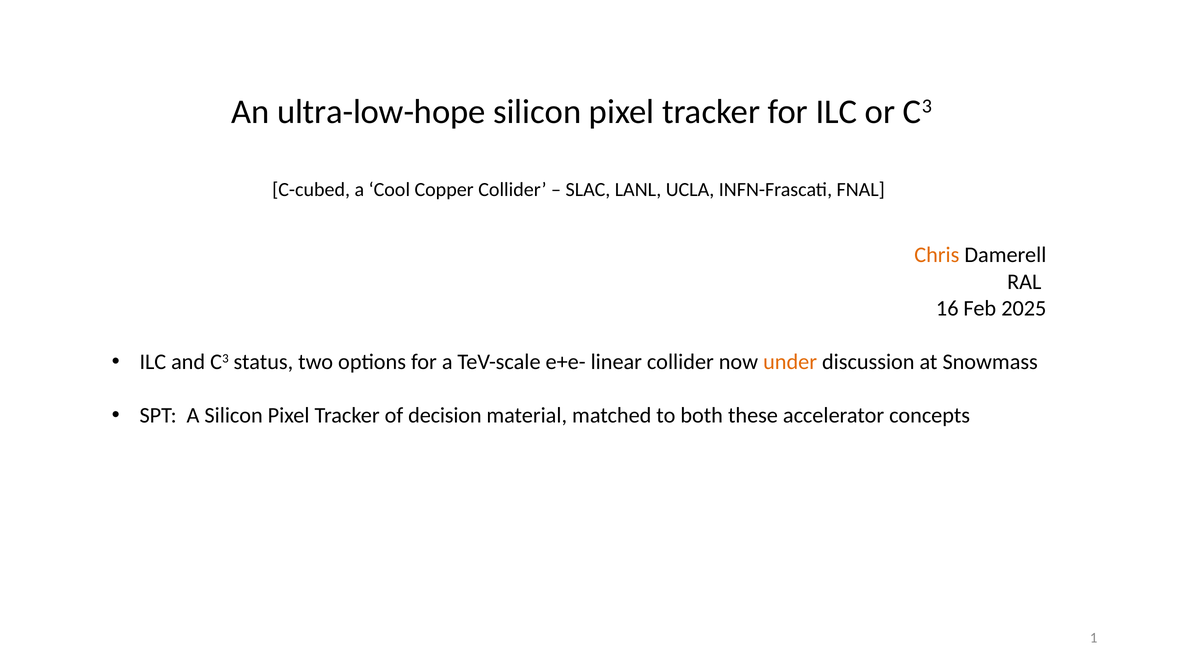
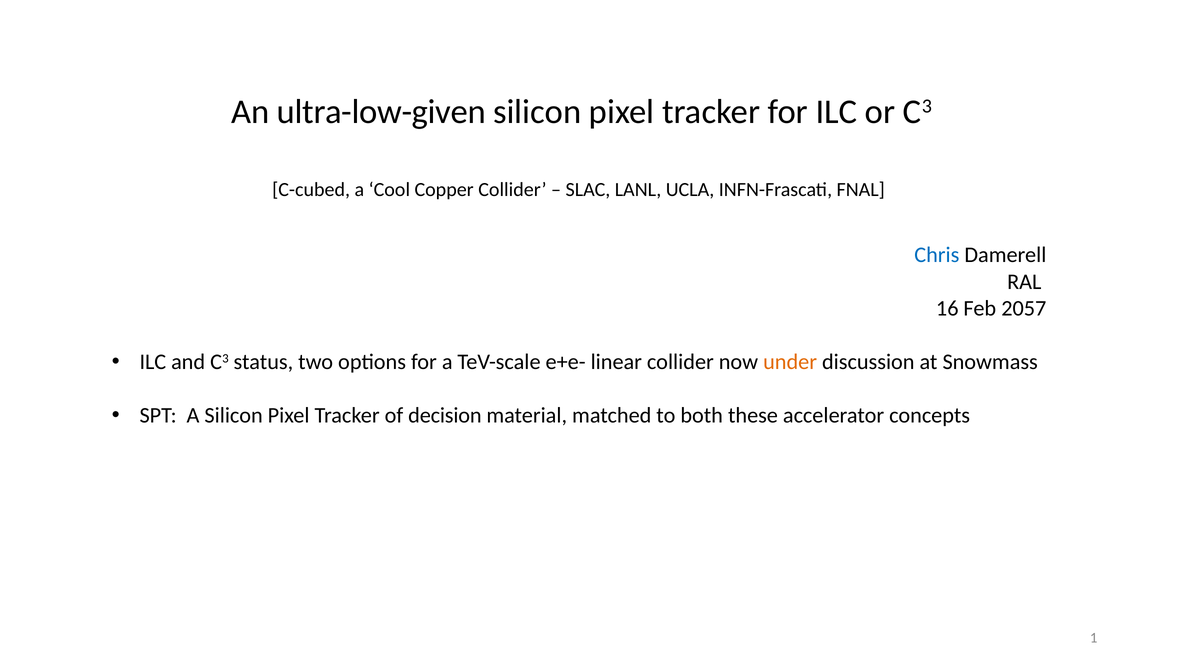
ultra-low-hope: ultra-low-hope -> ultra-low-given (381, 112)
Chris colour: orange -> blue (937, 255)
2025: 2025 -> 2057 (1024, 309)
